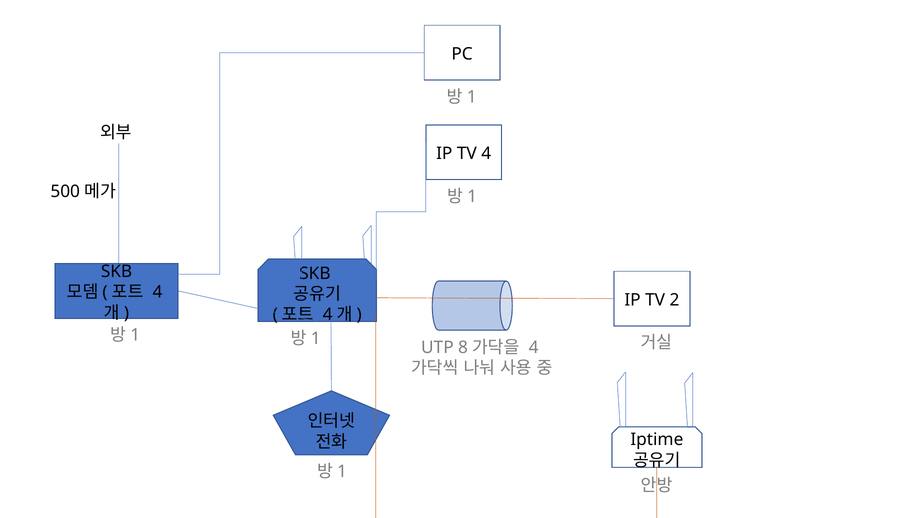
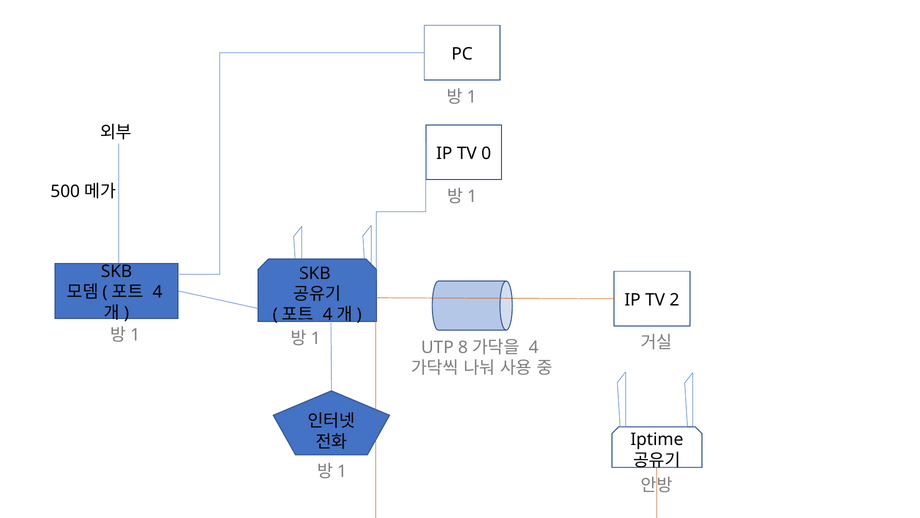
TV 4: 4 -> 0 (486, 153)
